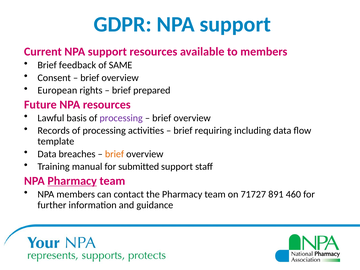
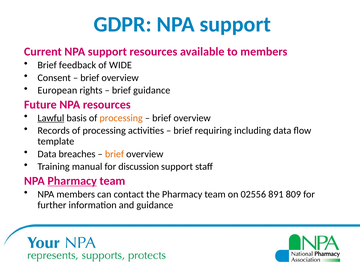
SAME: SAME -> WIDE (120, 65)
brief prepared: prepared -> guidance (152, 90)
Lawful underline: none -> present (51, 118)
processing colour: purple -> orange (121, 118)
submitted: submitted -> discussion (139, 167)
71727: 71727 -> 02556 (253, 194)
460: 460 -> 809 (293, 194)
